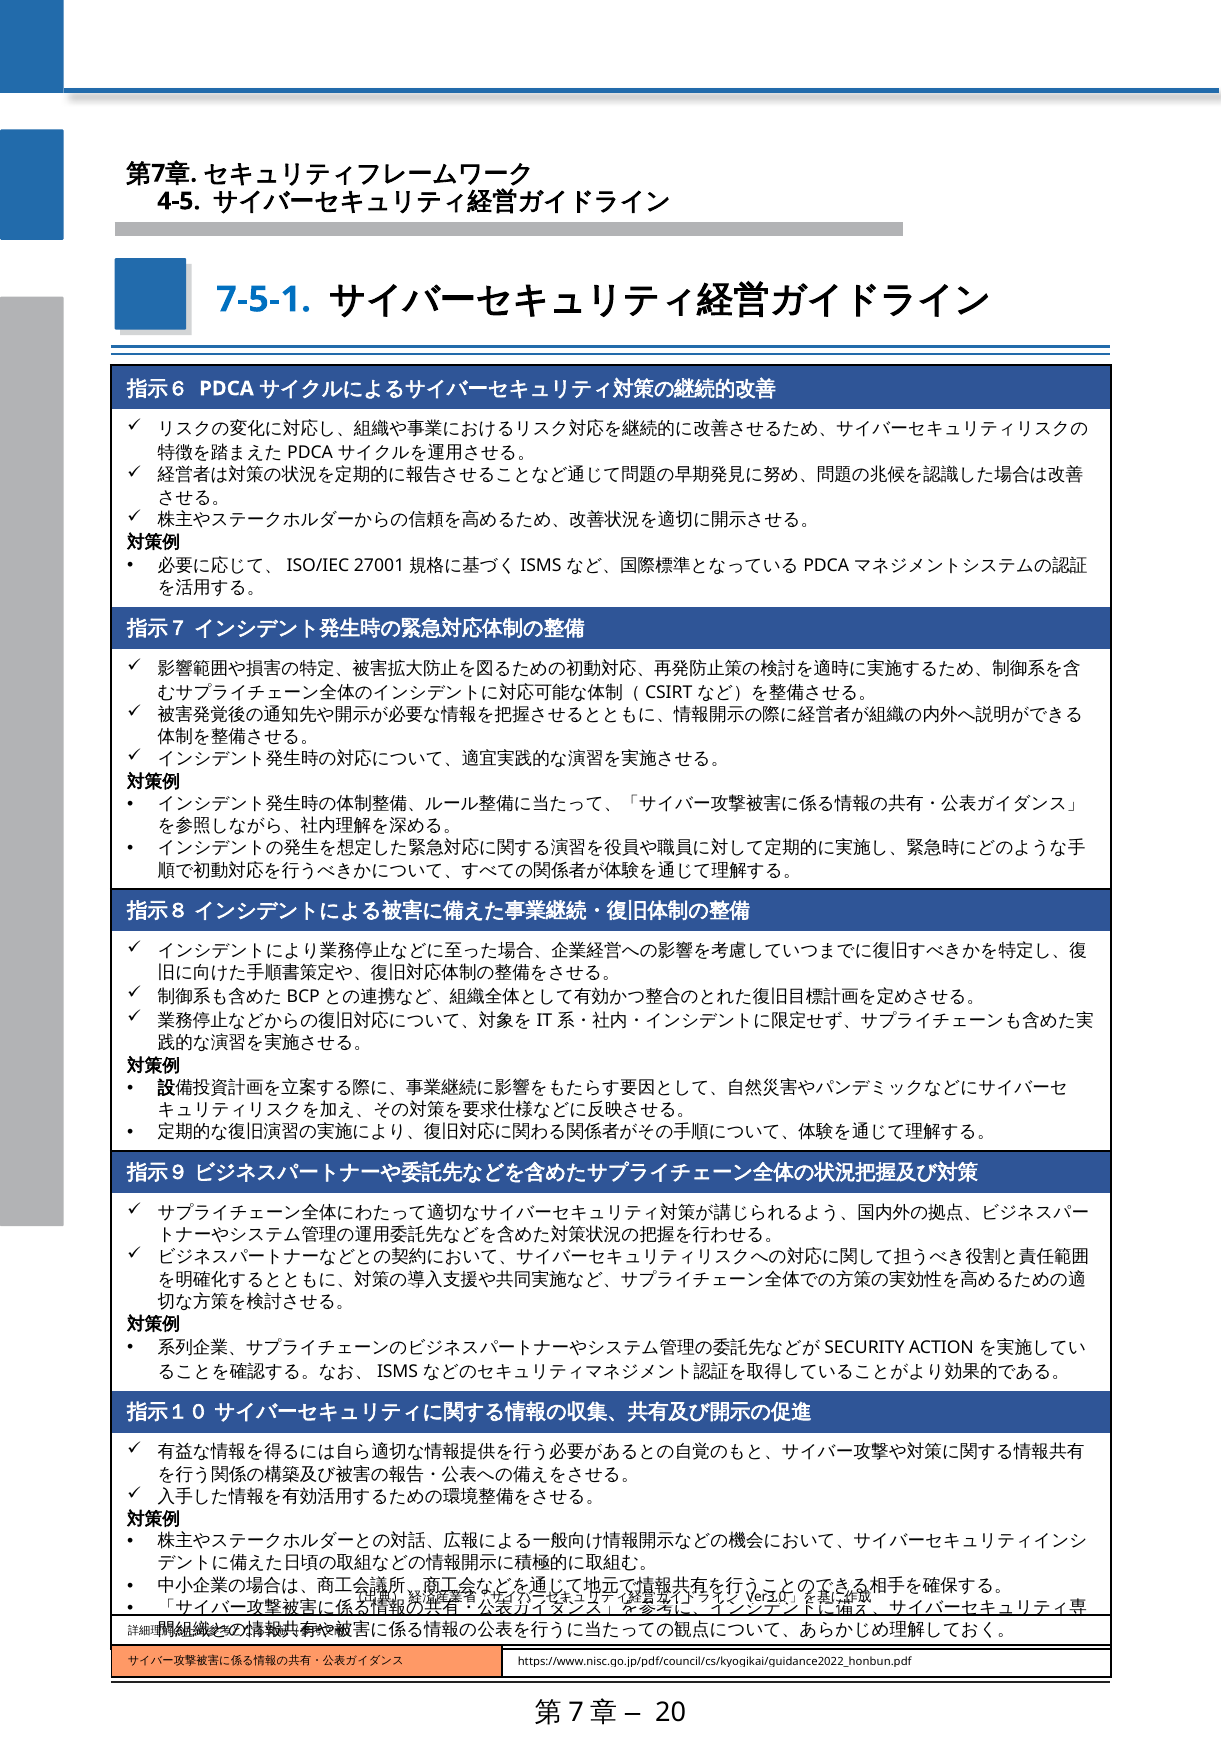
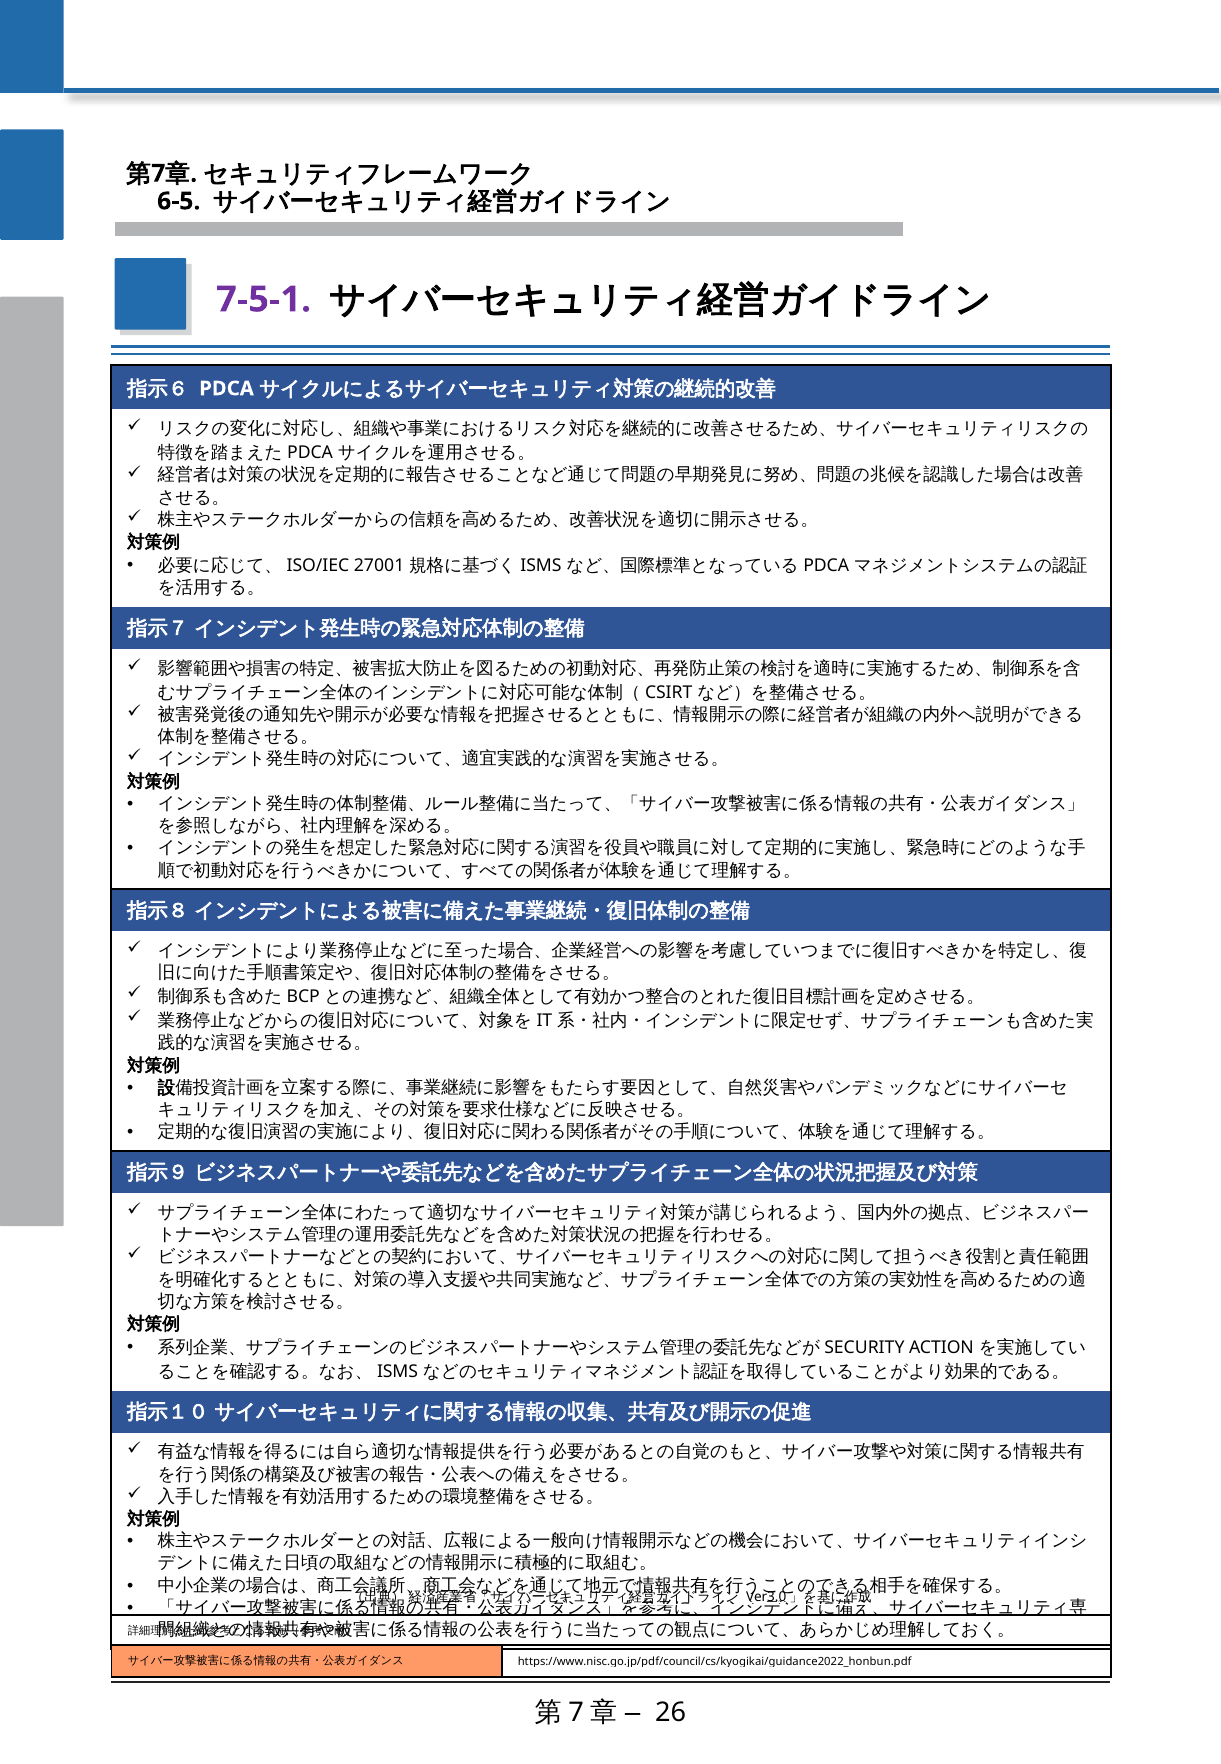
4-5: 4-5 -> 6-5 (179, 201)
7-5-1 colour: blue -> purple (264, 299)
20: 20 -> 26 (671, 1712)
